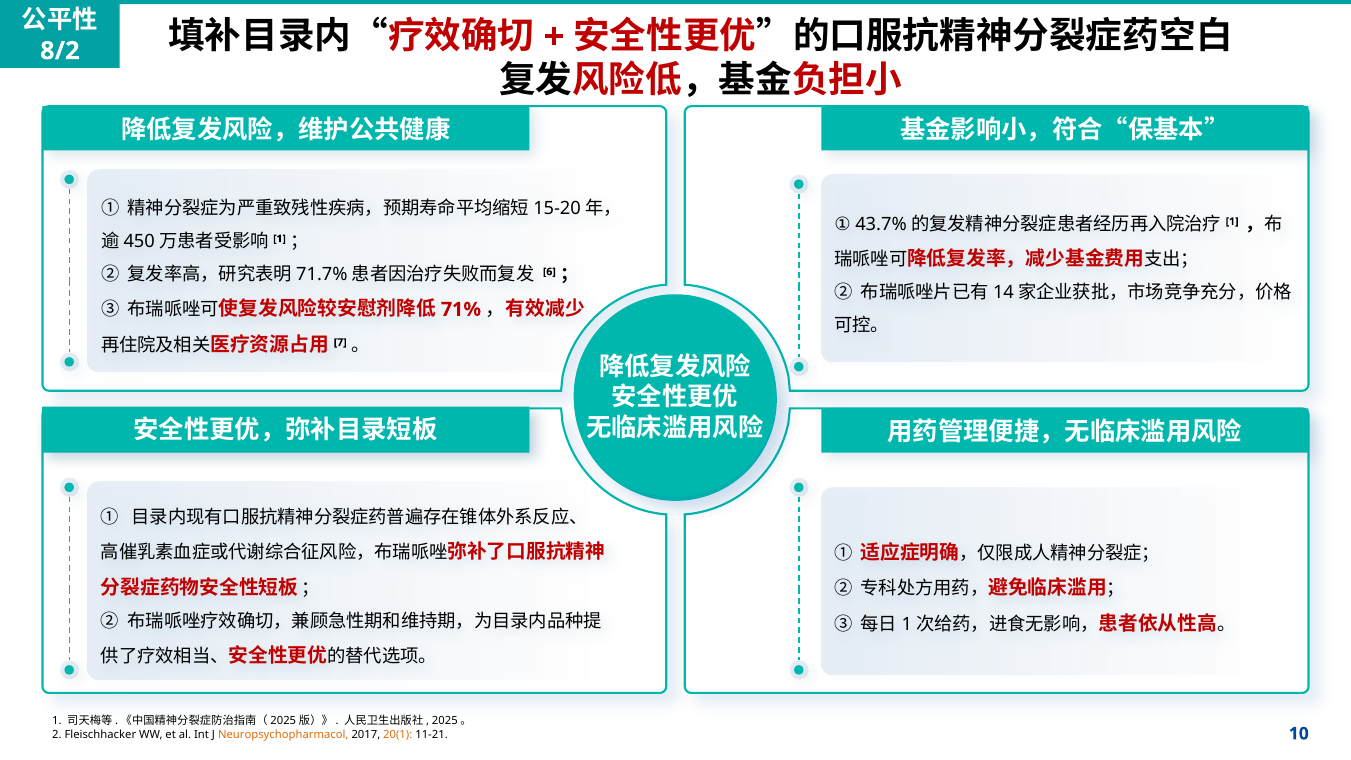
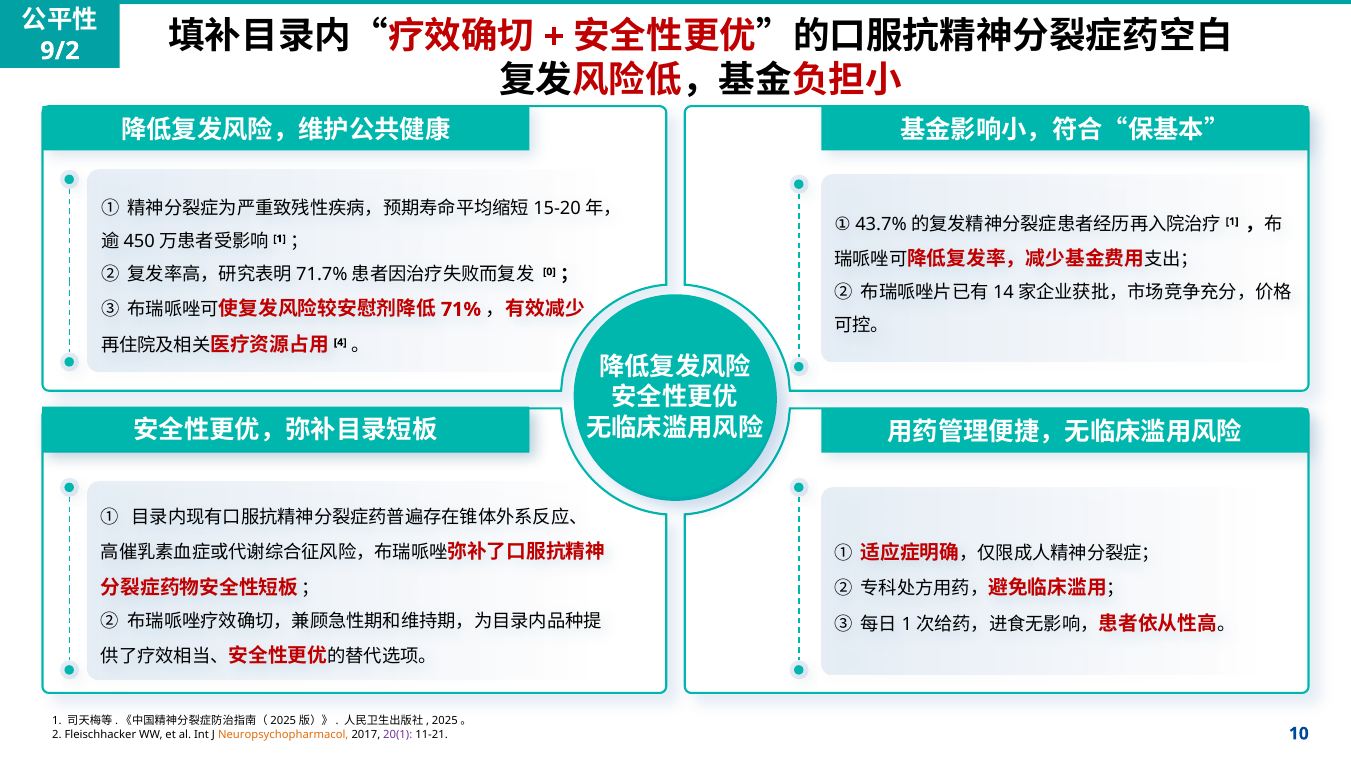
8/2: 8/2 -> 9/2 (60, 51)
6: 6 -> 0 (549, 272)
7: 7 -> 4 (340, 342)
20(1 colour: orange -> purple (398, 735)
